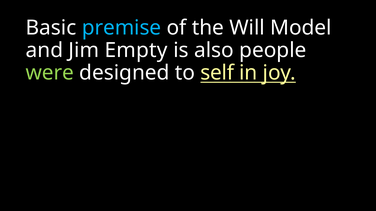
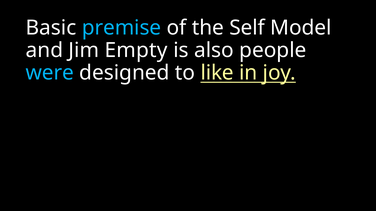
Will: Will -> Self (247, 28)
were colour: light green -> light blue (50, 73)
self: self -> like (217, 73)
